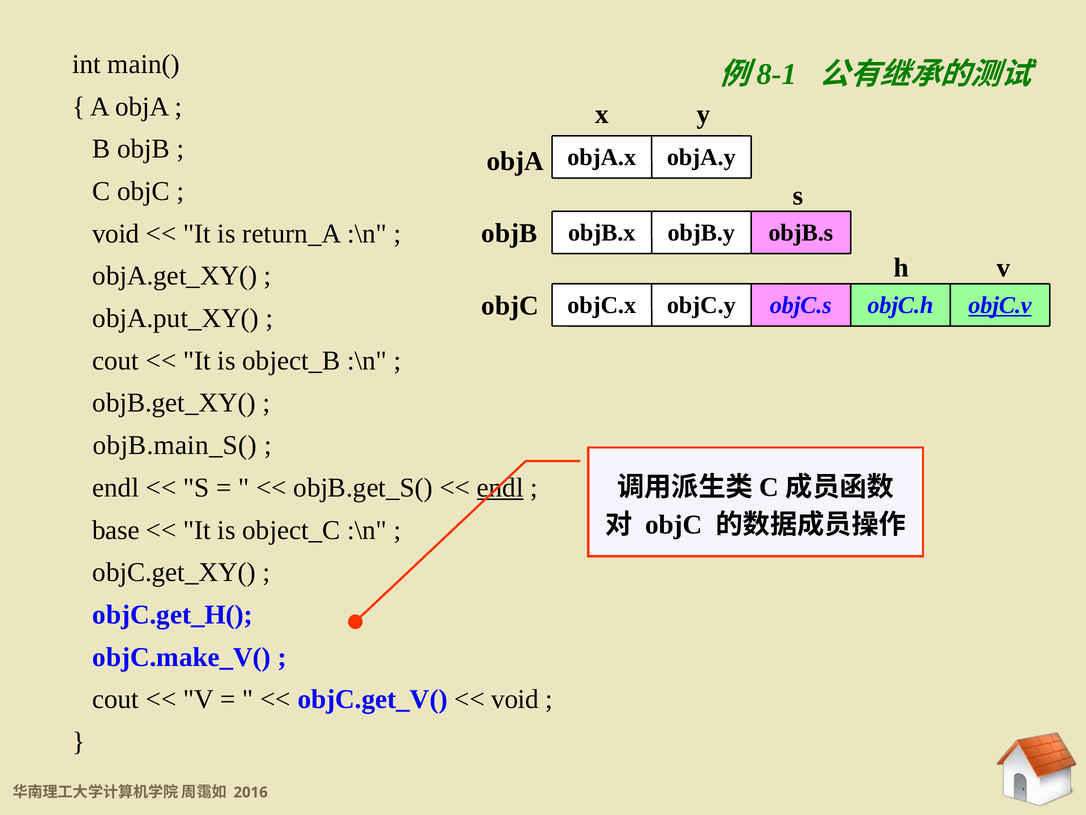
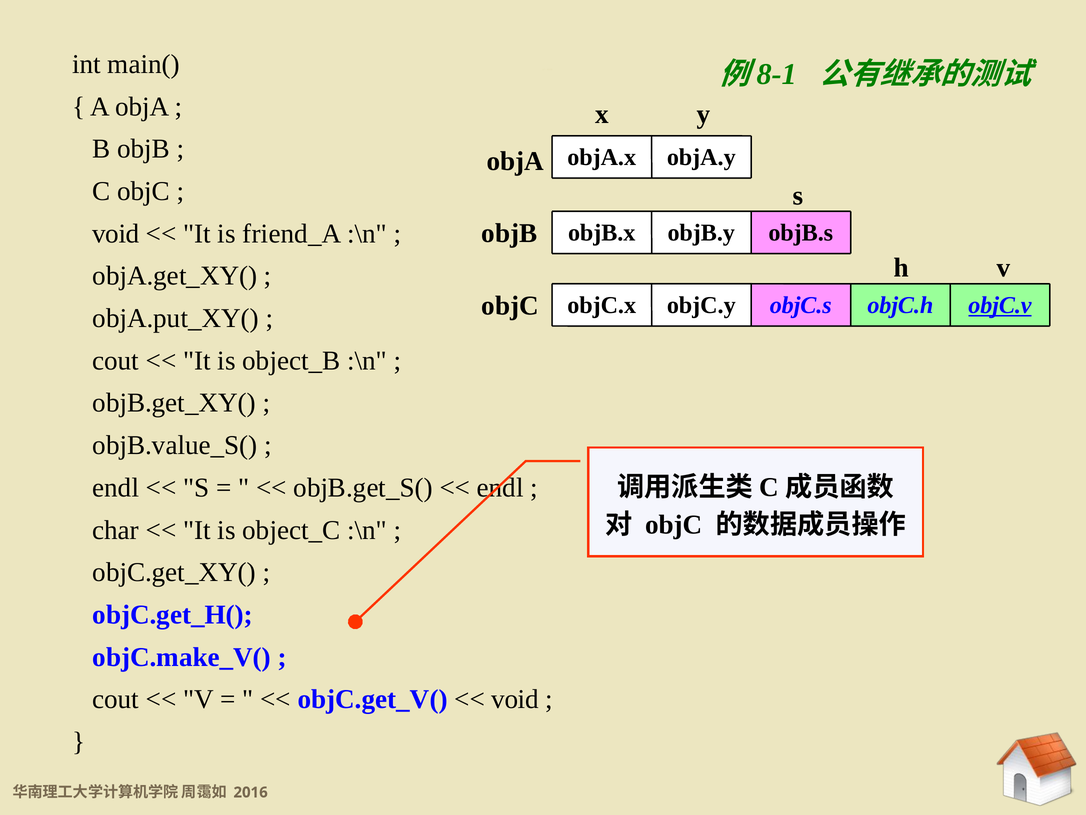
return_A: return_A -> friend_A (292, 233)
objB.main_S(: objB.main_S( -> objB.value_S( (175, 445)
endl underline: present -> none (500, 487)
base: base -> char (116, 530)
